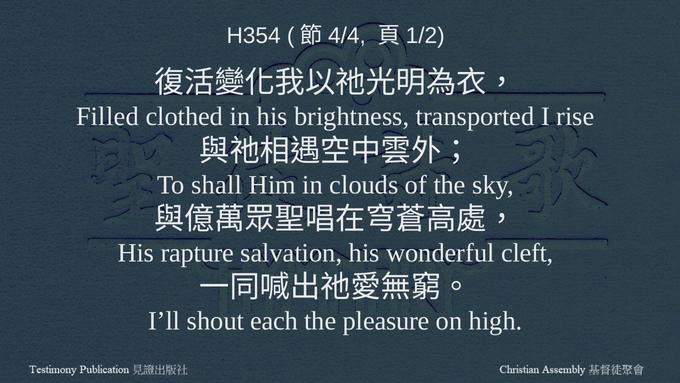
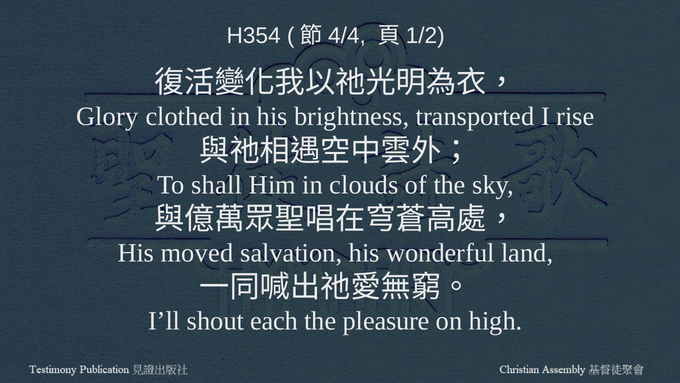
Filled: Filled -> Glory (107, 117)
rapture: rapture -> moved (197, 253)
cleft: cleft -> land (527, 253)
